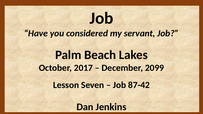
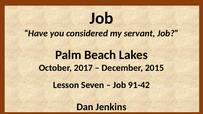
2099: 2099 -> 2015 (155, 68)
87-42: 87-42 -> 91-42 (139, 85)
